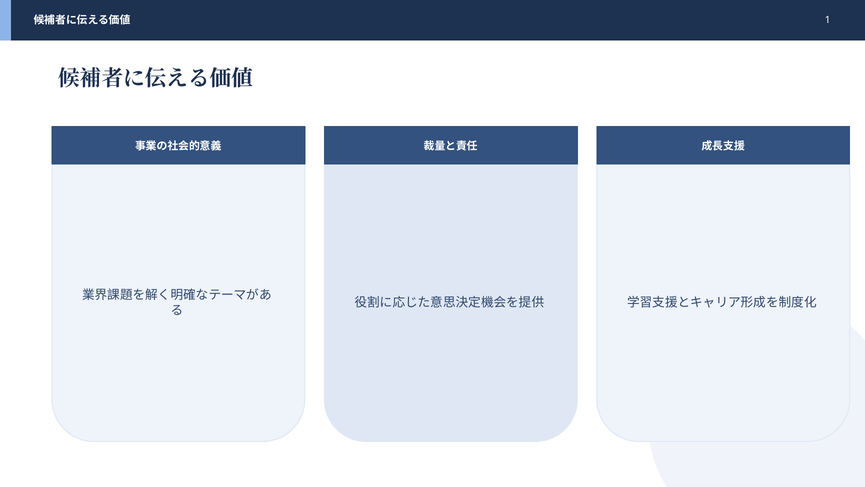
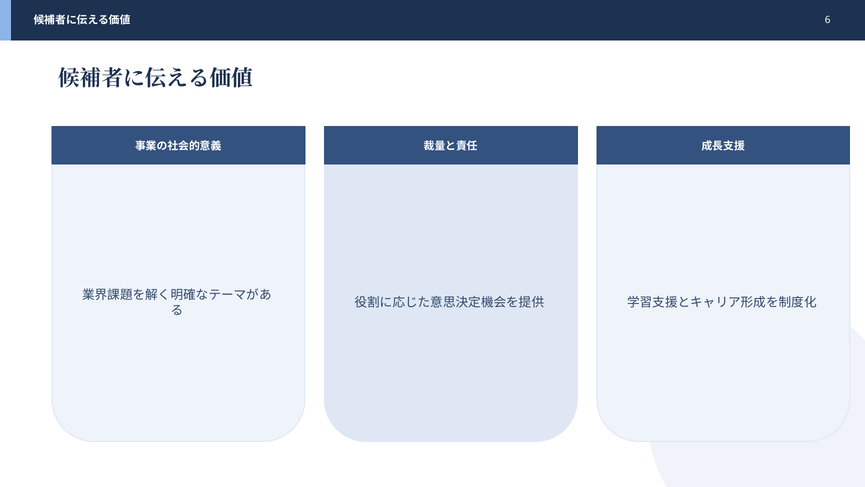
1: 1 -> 6 (828, 20)
